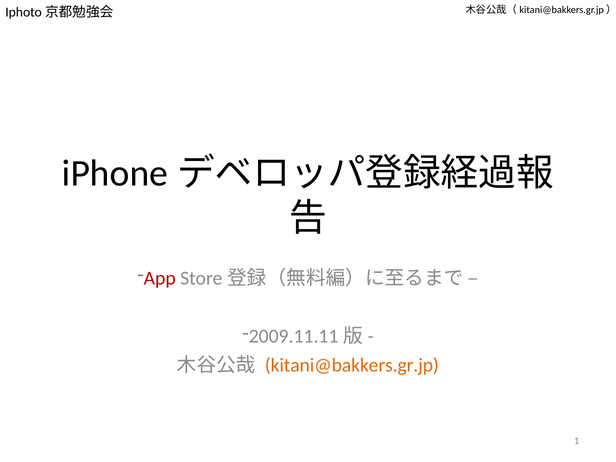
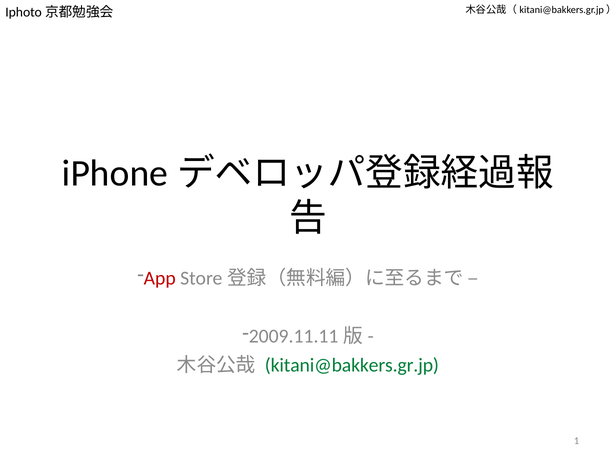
kitani@bakkers.gr.jp colour: orange -> green (352, 365)
